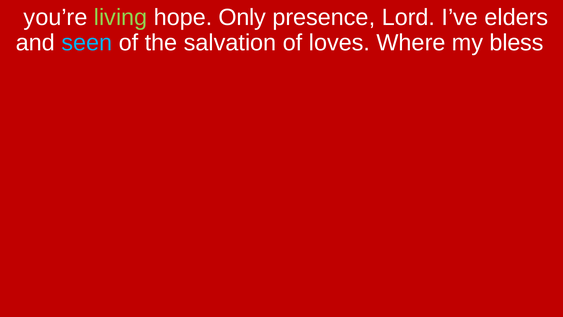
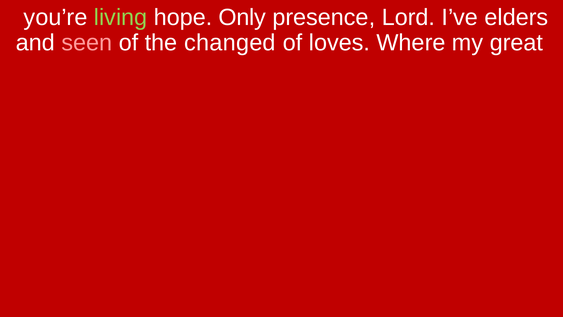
seen colour: light blue -> pink (87, 43)
salvation: salvation -> changed (230, 43)
bless: bless -> great (516, 43)
